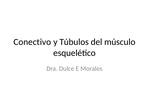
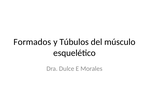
Conectivo: Conectivo -> Formados (32, 42)
